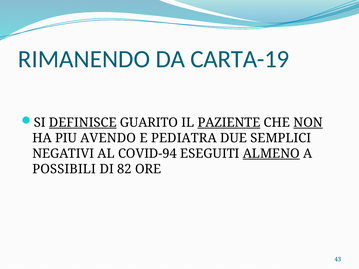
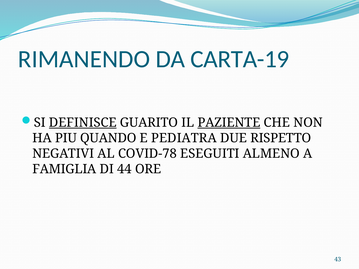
NON underline: present -> none (308, 123)
AVENDO: AVENDO -> QUANDO (108, 138)
SEMPLICI: SEMPLICI -> RISPETTO (281, 138)
COVID-94: COVID-94 -> COVID-78 (147, 154)
ALMENO underline: present -> none (271, 154)
POSSIBILI: POSSIBILI -> FAMIGLIA (64, 169)
82: 82 -> 44 (124, 169)
